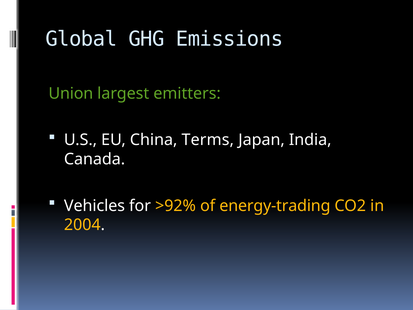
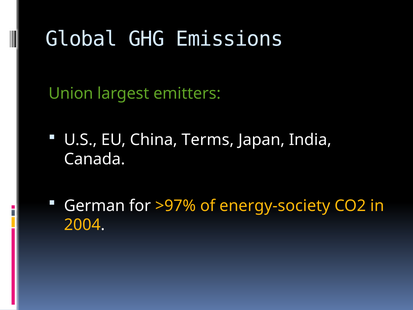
Vehicles: Vehicles -> German (94, 206)
>92%: >92% -> >97% (176, 206)
energy-trading: energy-trading -> energy-society (275, 206)
